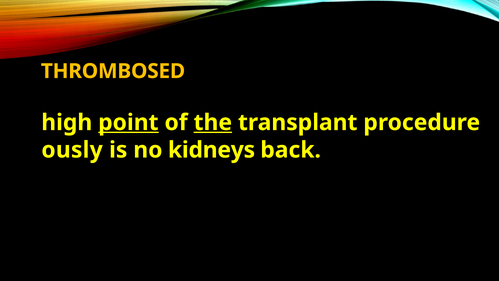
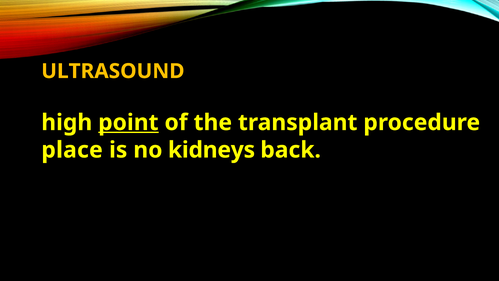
THROMBOSED: THROMBOSED -> ULTRASOUND (113, 71)
the underline: present -> none (213, 122)
ously: ously -> place (72, 150)
